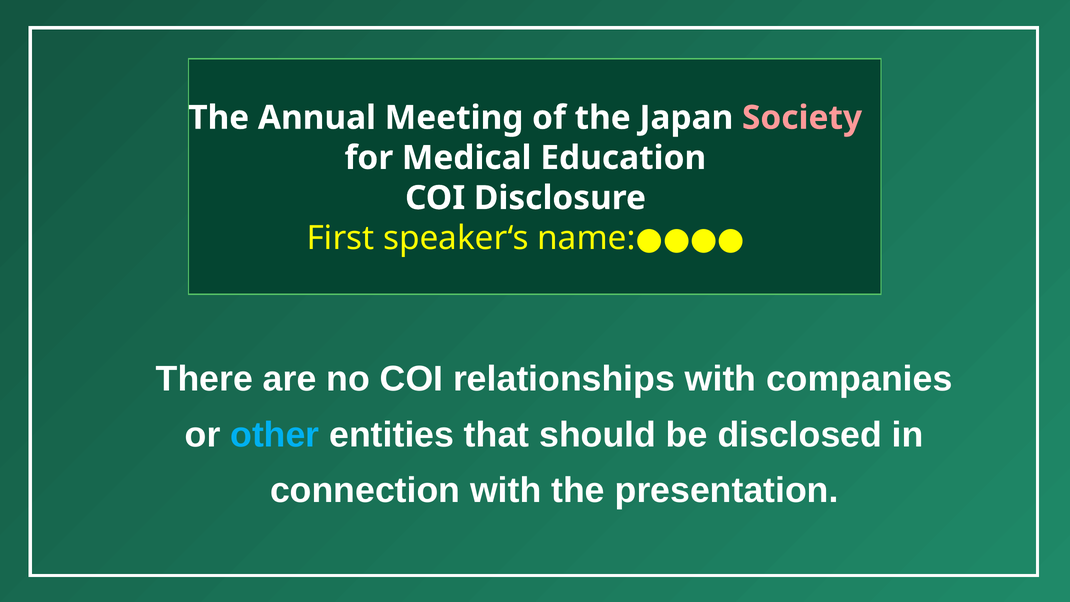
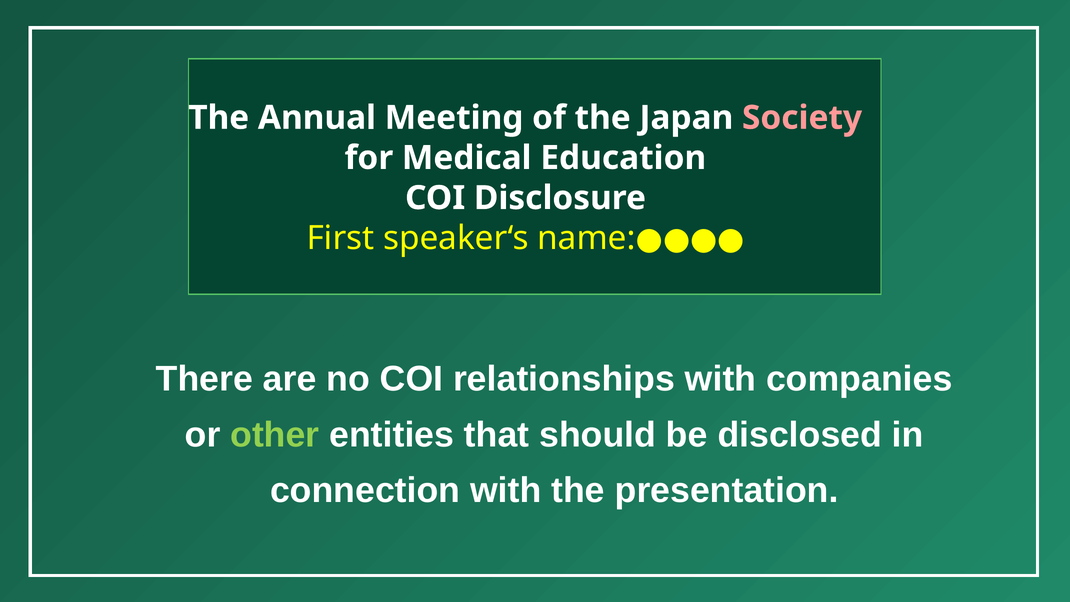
other colour: light blue -> light green (275, 435)
